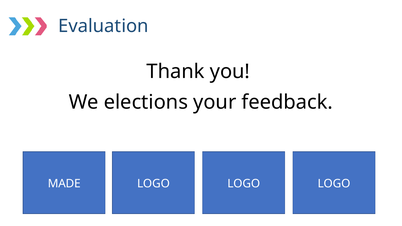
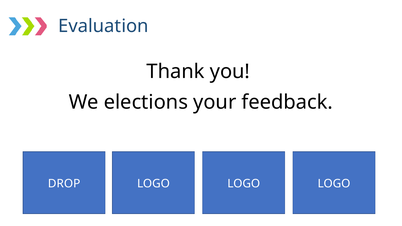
MADE: MADE -> DROP (64, 184)
